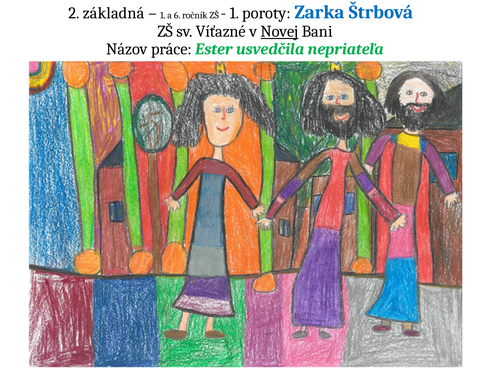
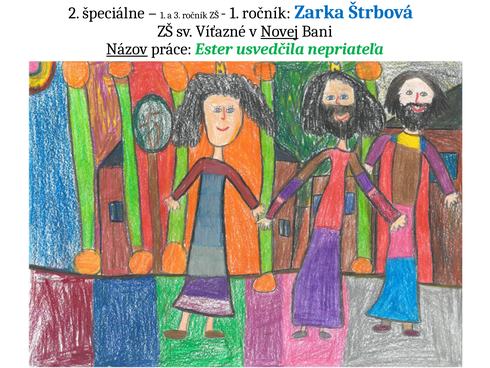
základná: základná -> špeciálne (114, 13)
6: 6 -> 3 (177, 15)
1 poroty: poroty -> ročník (266, 13)
Názov underline: none -> present (127, 49)
